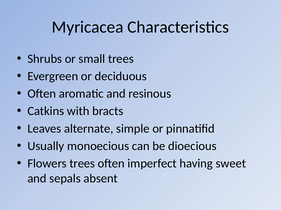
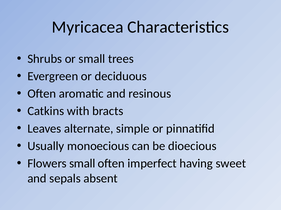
Flowers trees: trees -> small (82, 164)
